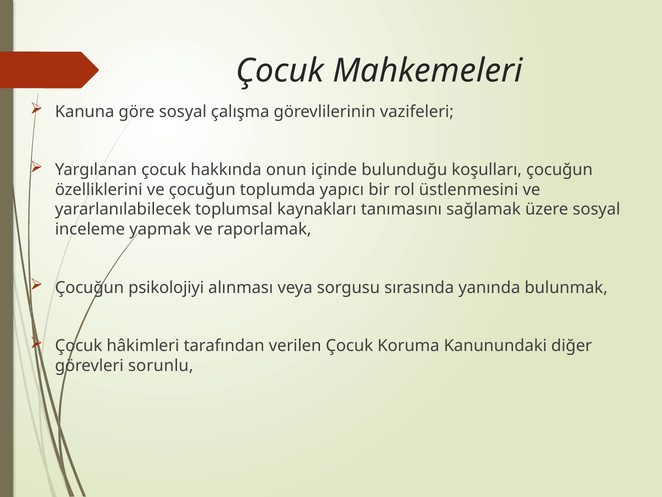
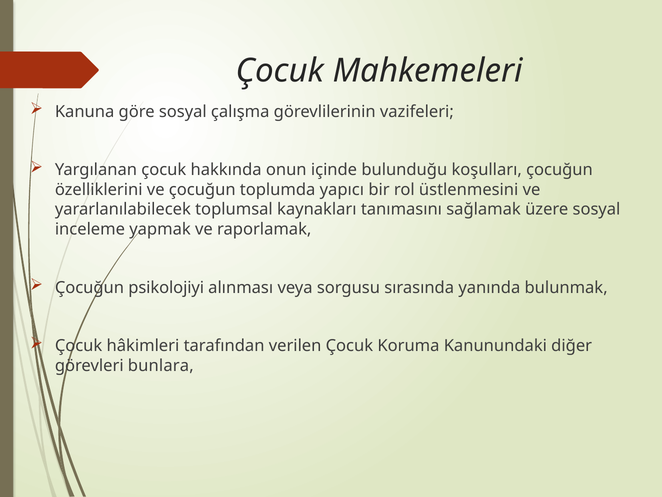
sorunlu: sorunlu -> bunlara (161, 365)
